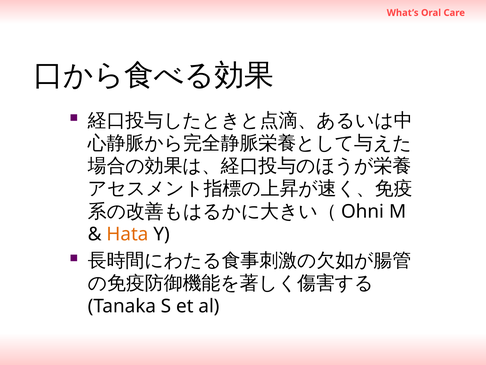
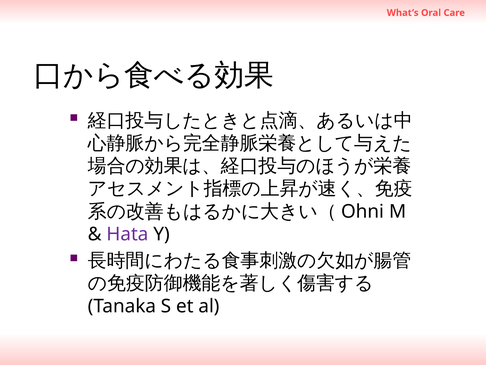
Hata colour: orange -> purple (128, 234)
